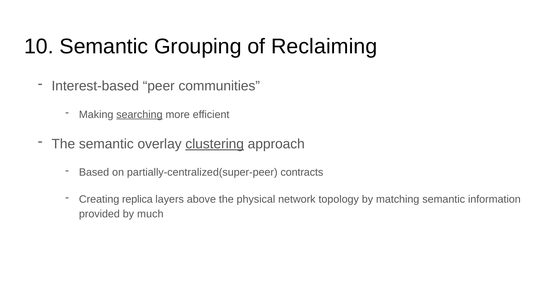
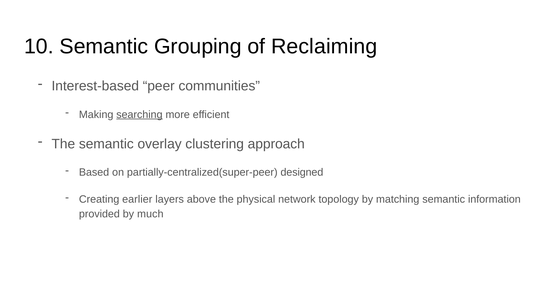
clustering underline: present -> none (215, 144)
contracts: contracts -> designed (302, 173)
replica: replica -> earlier (137, 199)
